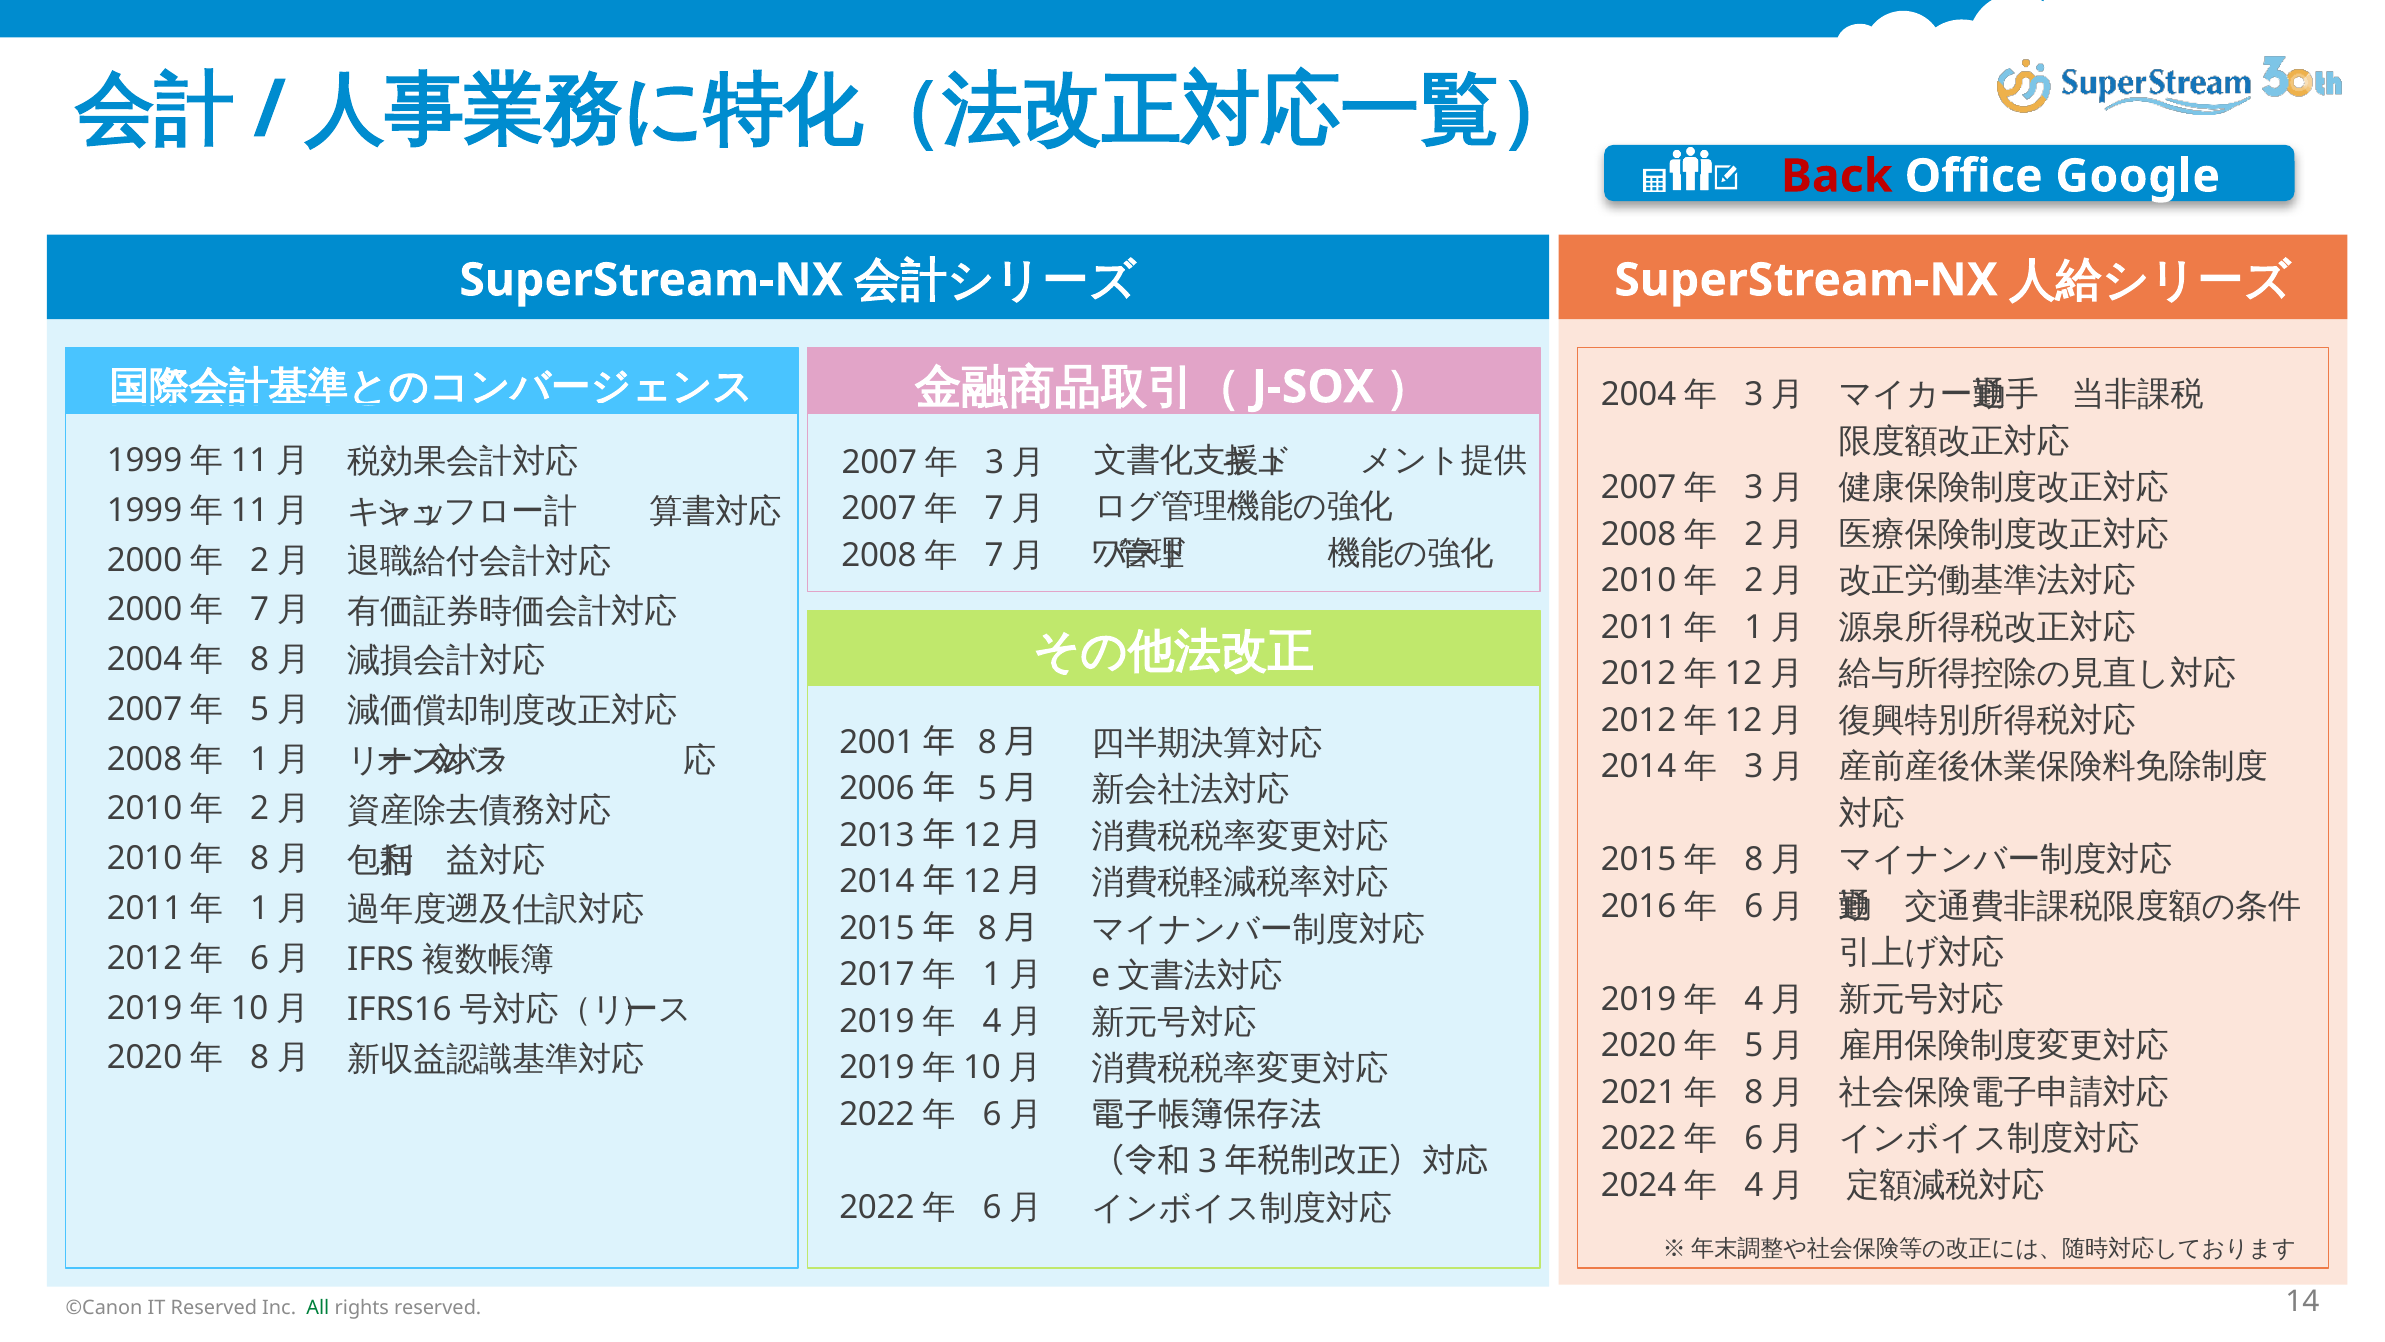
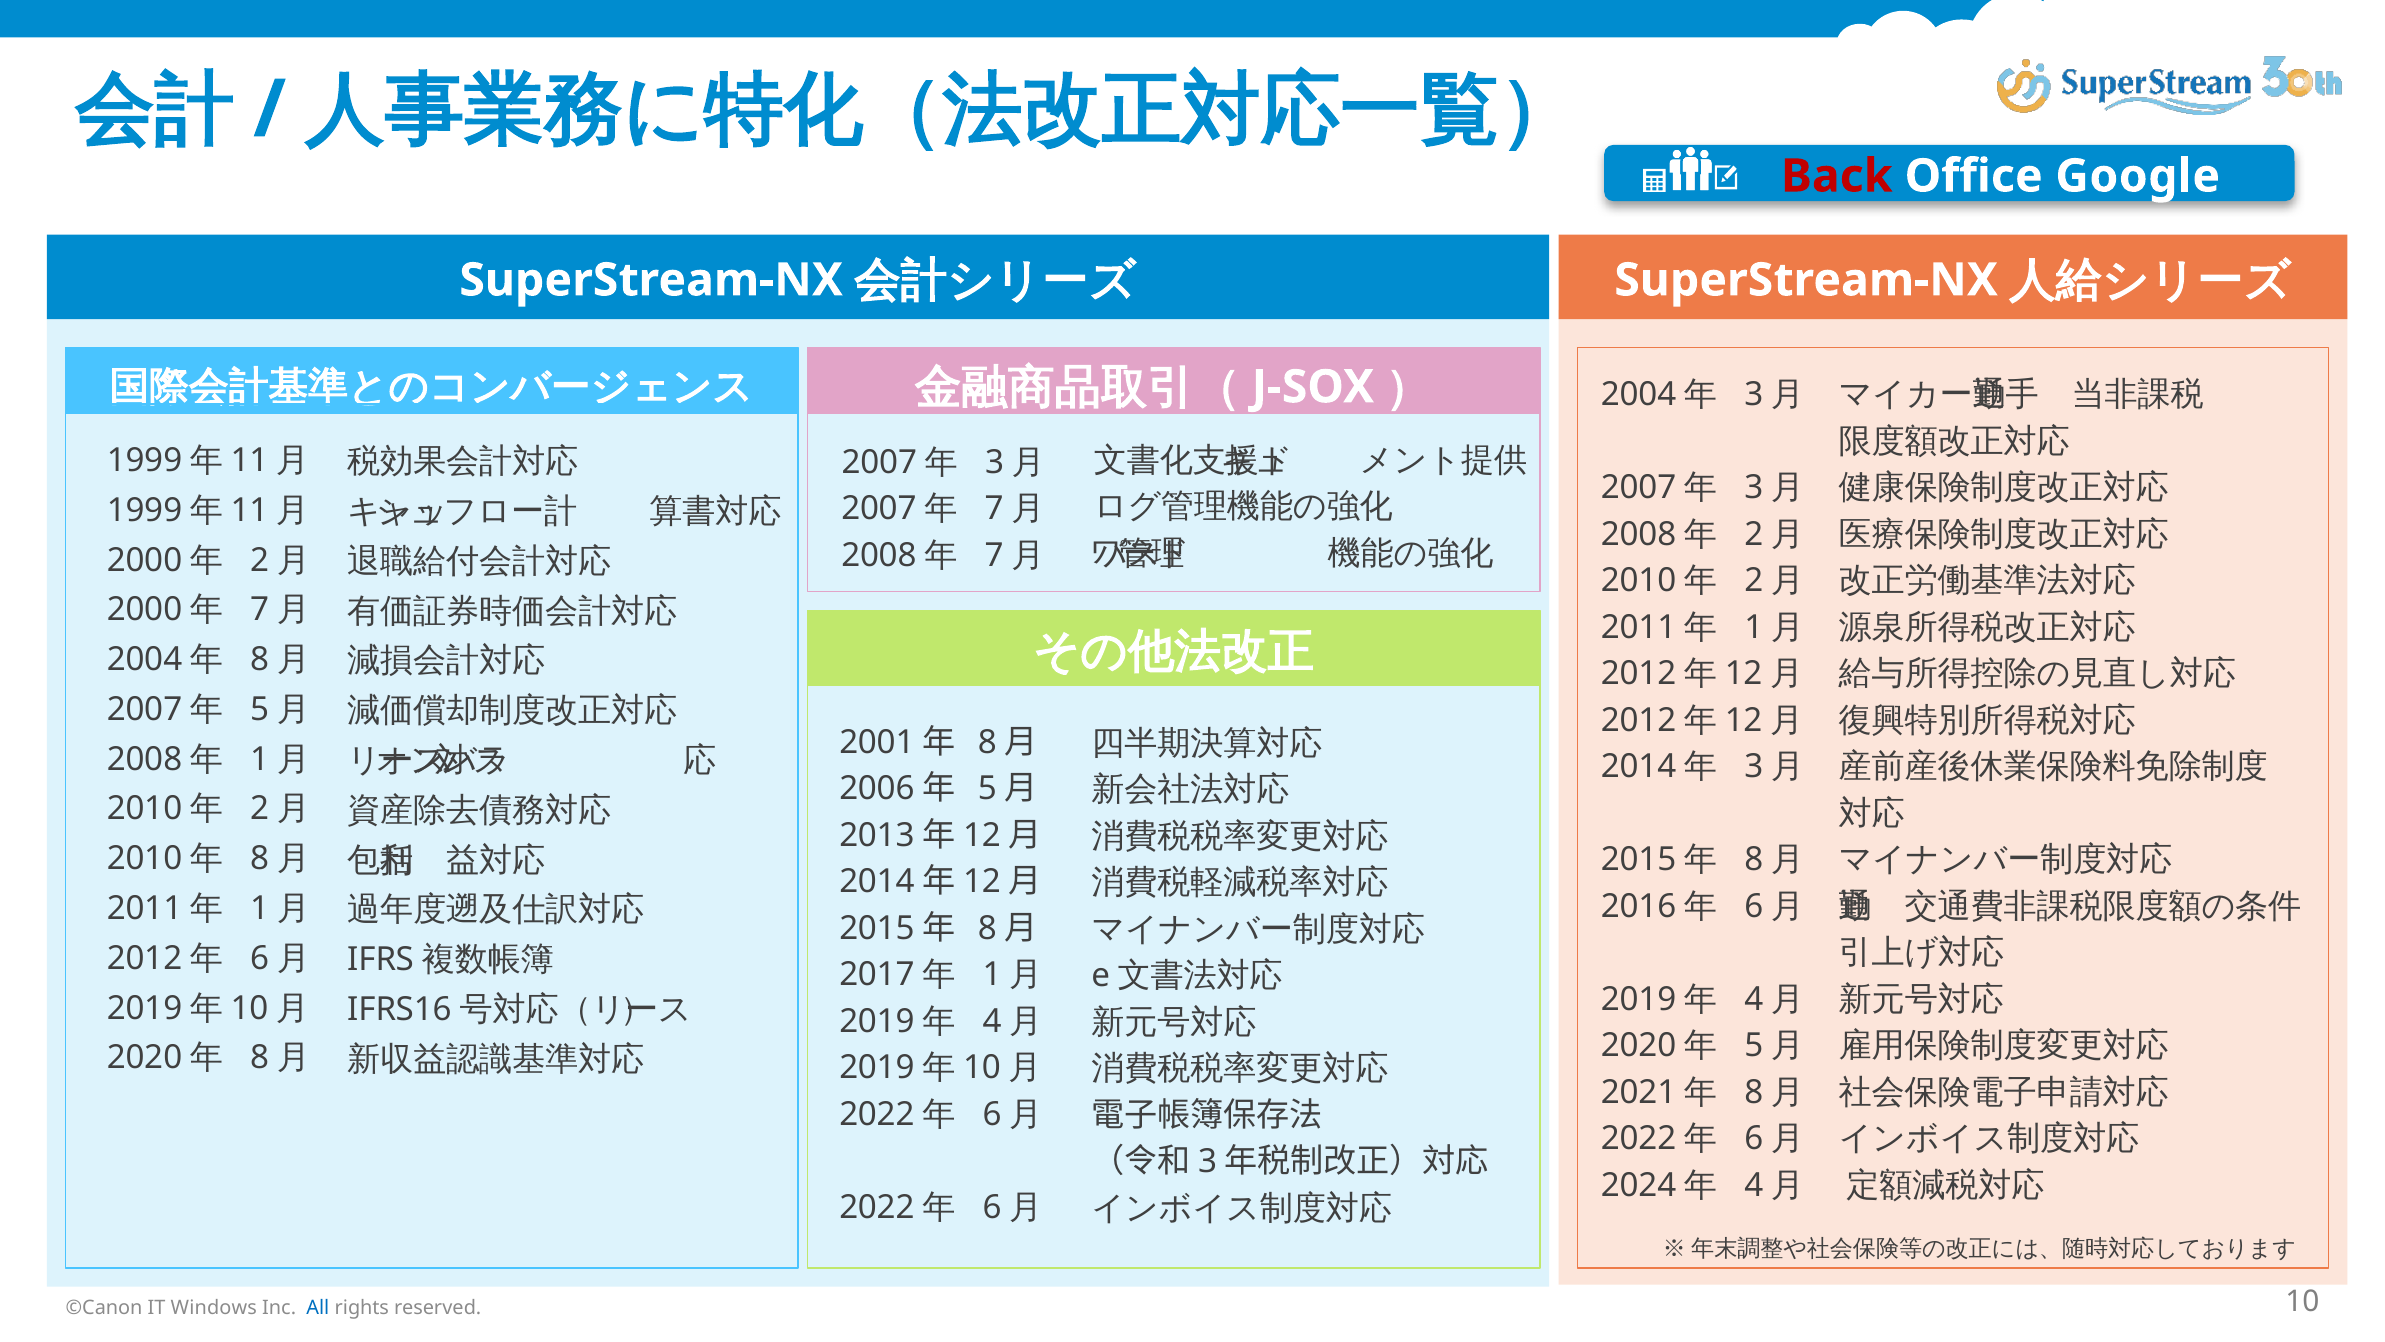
IT Reserved: Reserved -> Windows (214, 1308)
All colour: green -> blue (318, 1308)
14: 14 -> 10 (2302, 1301)
